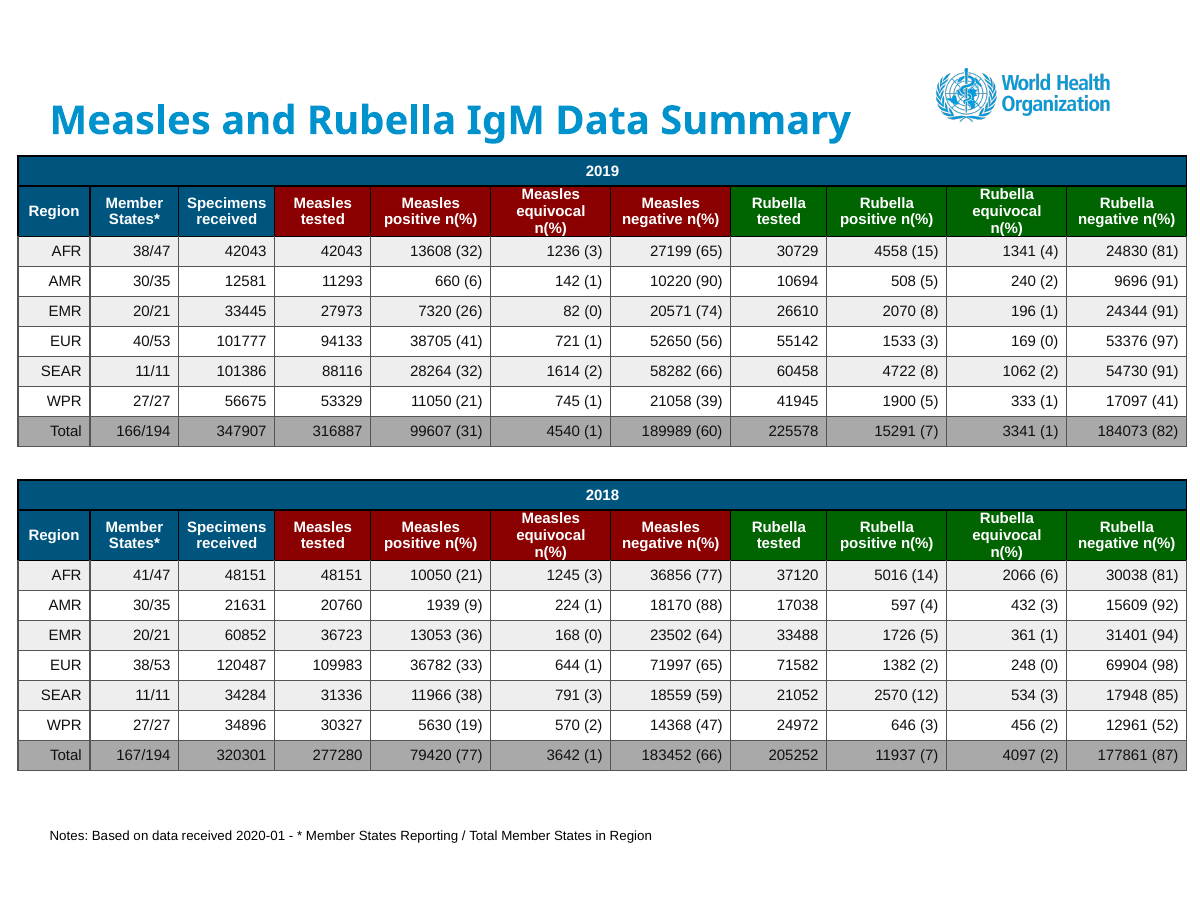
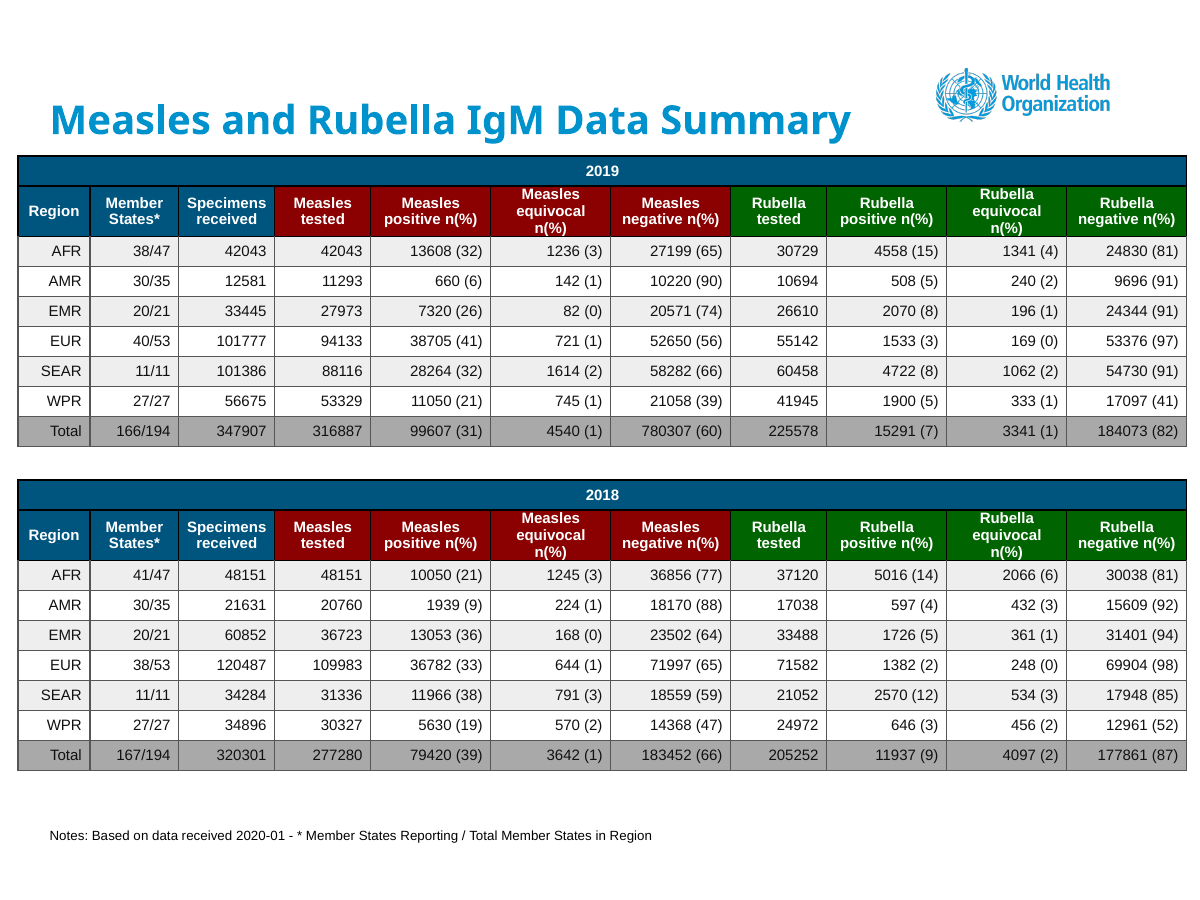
189989: 189989 -> 780307 (667, 432)
79420 77: 77 -> 39 (469, 756)
11937 7: 7 -> 9 (929, 756)
